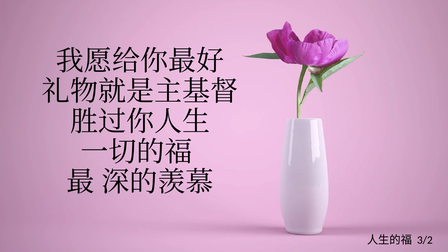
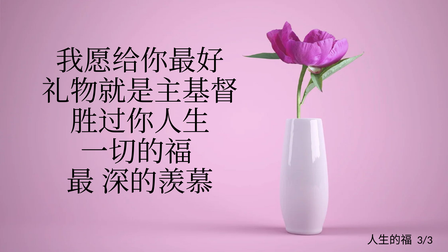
3/2: 3/2 -> 3/3 (425, 240)
